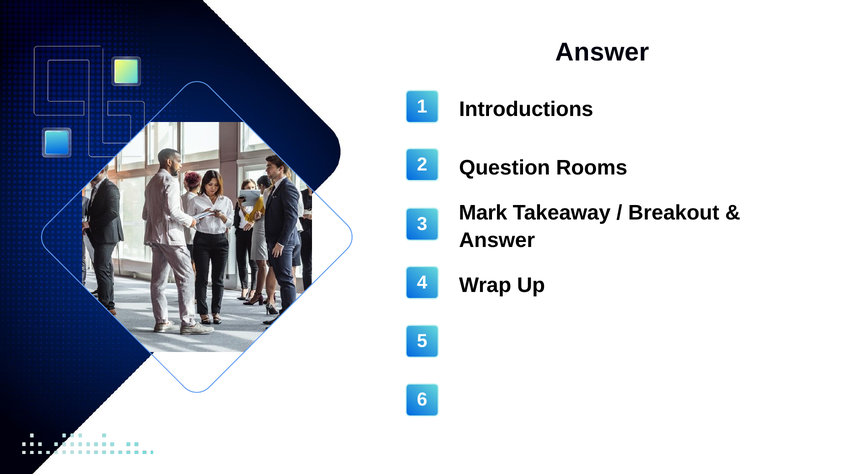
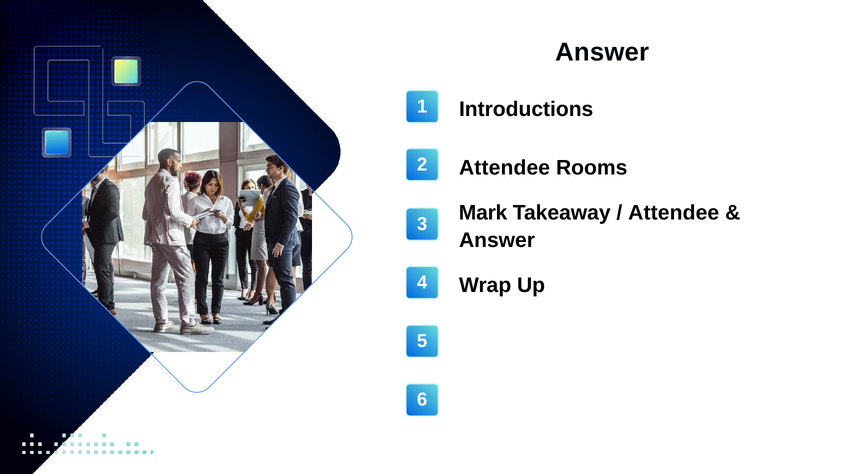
Question: Question -> Attendee (505, 168)
Breakout: Breakout -> Attendee (674, 213)
